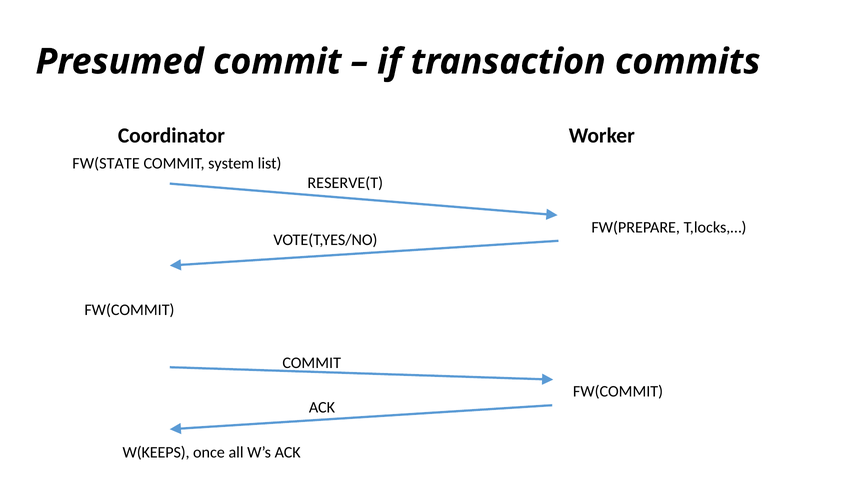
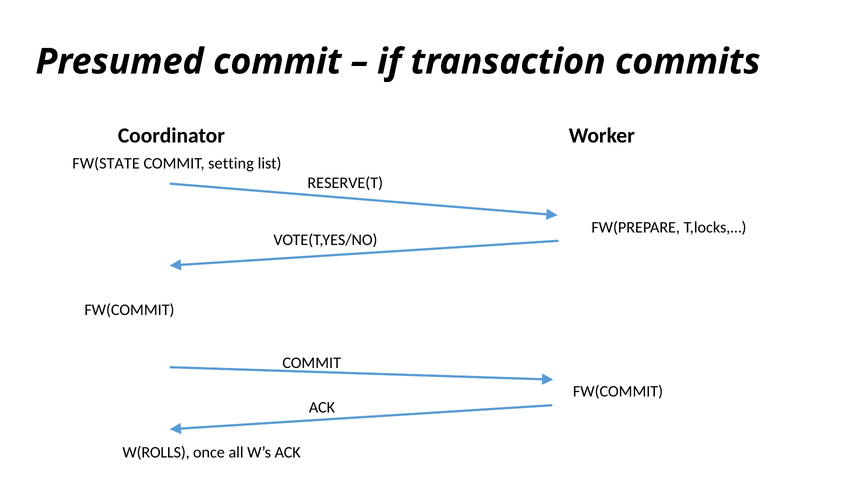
system: system -> setting (231, 163)
W(KEEPS: W(KEEPS -> W(ROLLS (156, 452)
